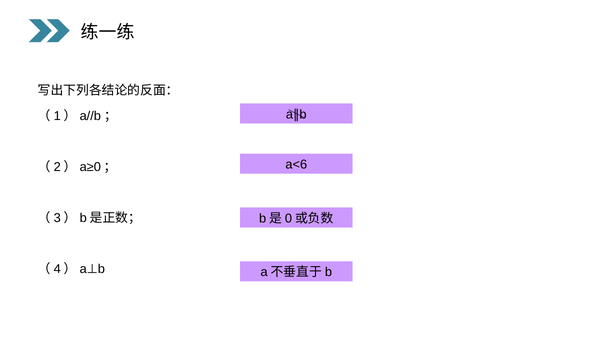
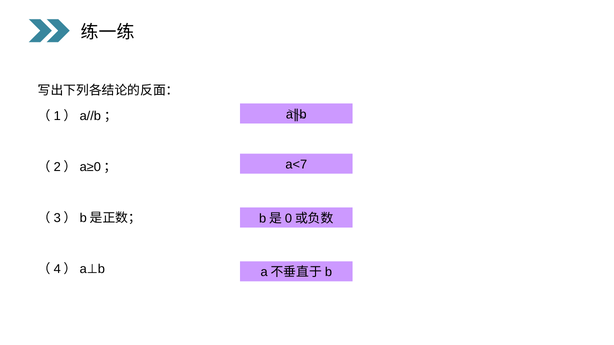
a<6: a<6 -> a<7 (296, 165)
